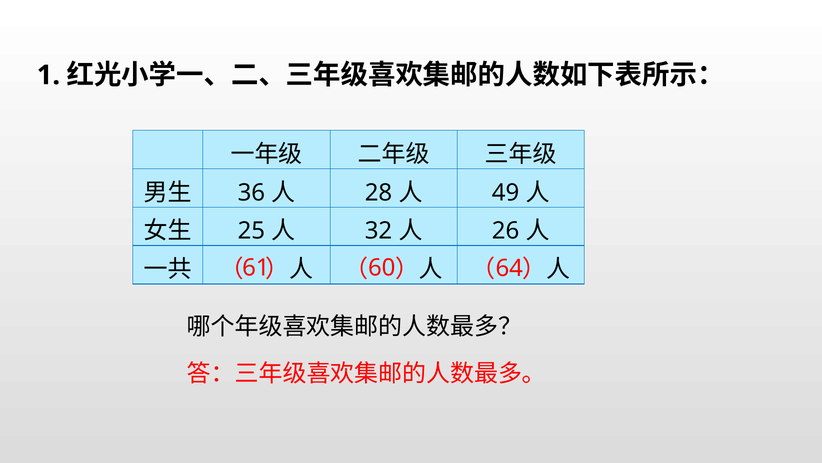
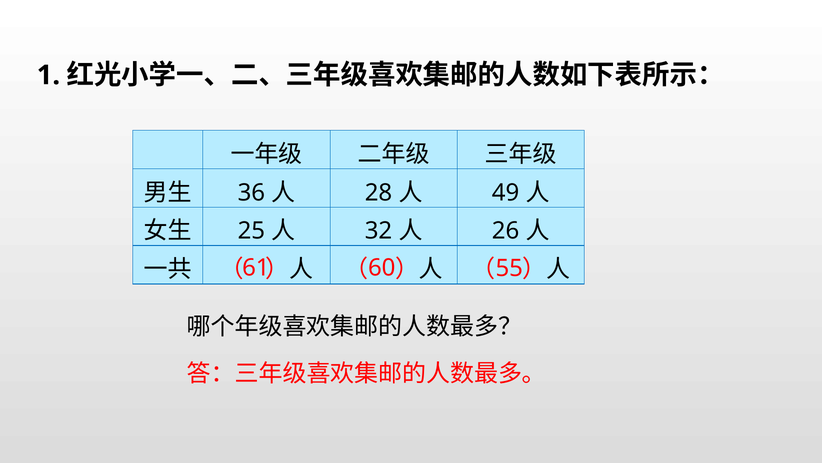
64: 64 -> 55 (509, 268)
